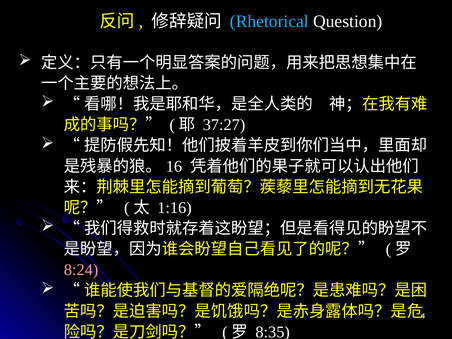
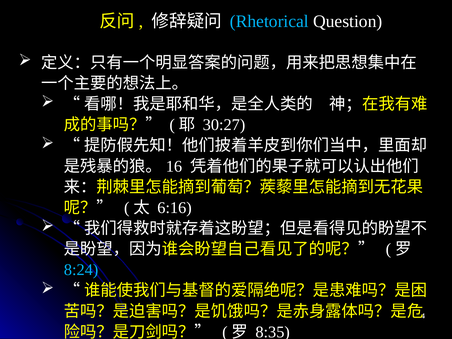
37:27: 37:27 -> 30:27 (224, 125)
1:16: 1:16 -> 6:16 (174, 208)
8:24 colour: pink -> light blue (81, 270)
